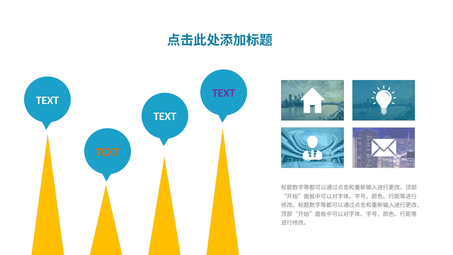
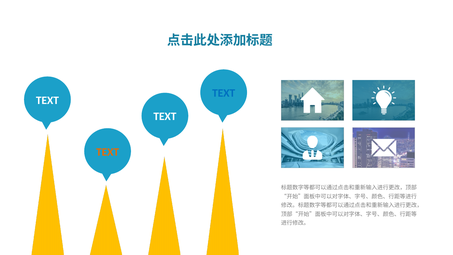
TEXT colour: purple -> blue (224, 93)
